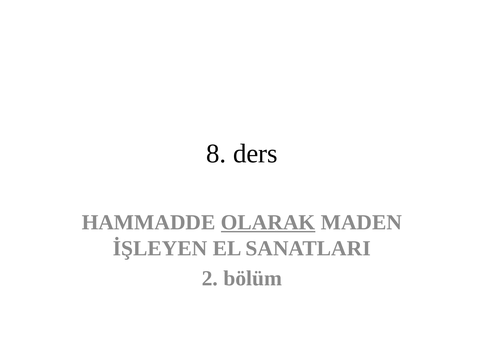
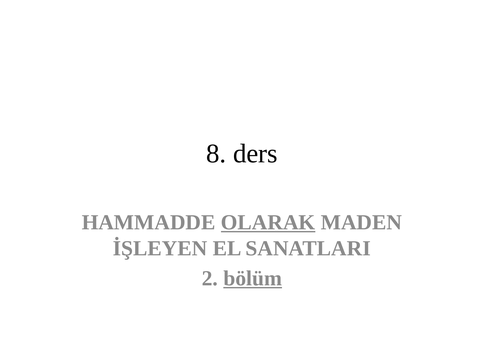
bölüm underline: none -> present (253, 278)
